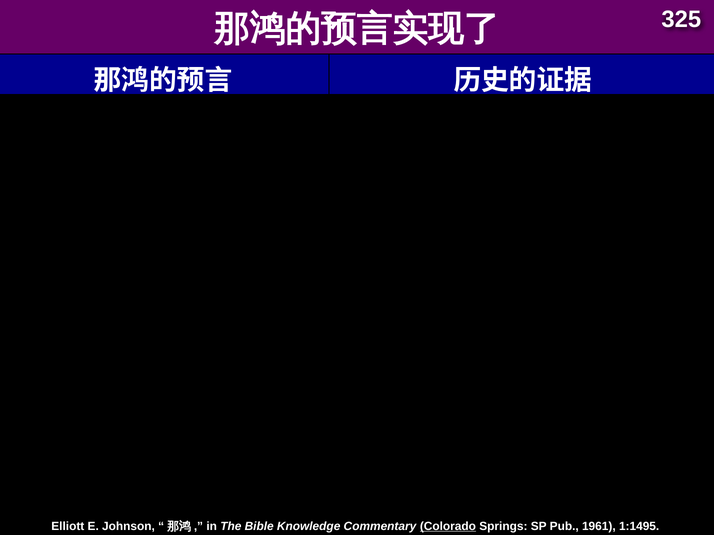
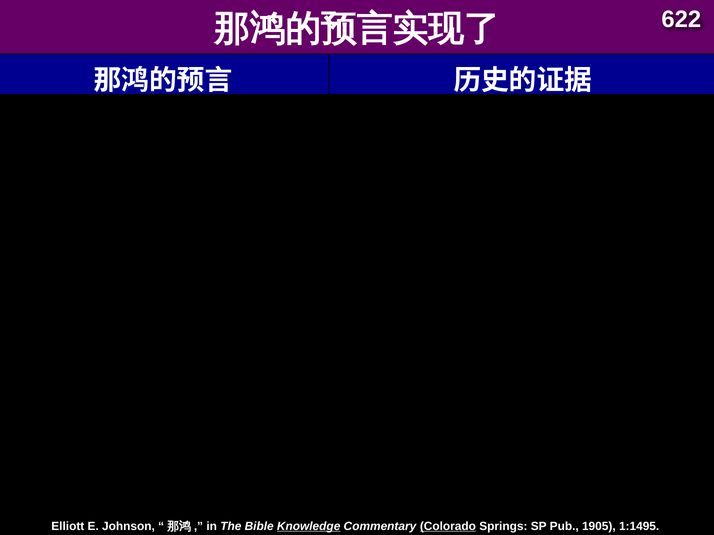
325: 325 -> 622 (681, 19)
Knowledge underline: none -> present (309, 527)
1961: 1961 -> 1905 (599, 527)
